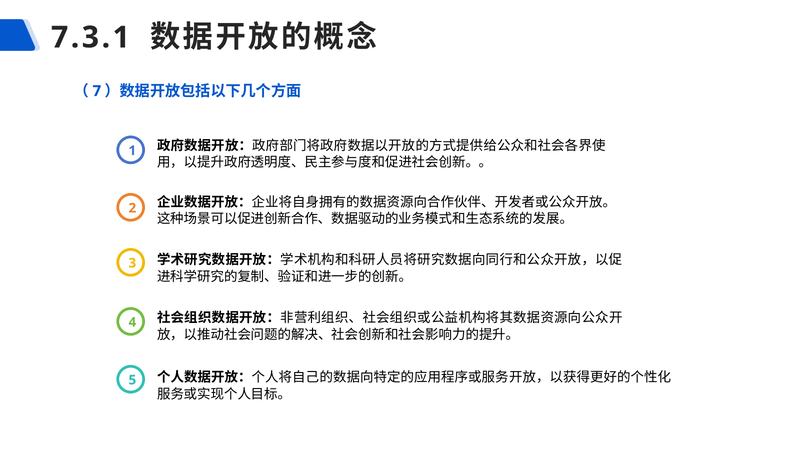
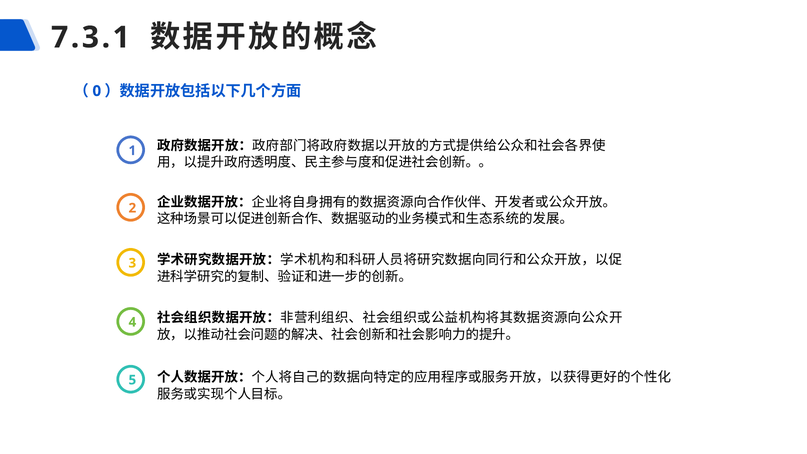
7: 7 -> 0 (97, 91)
